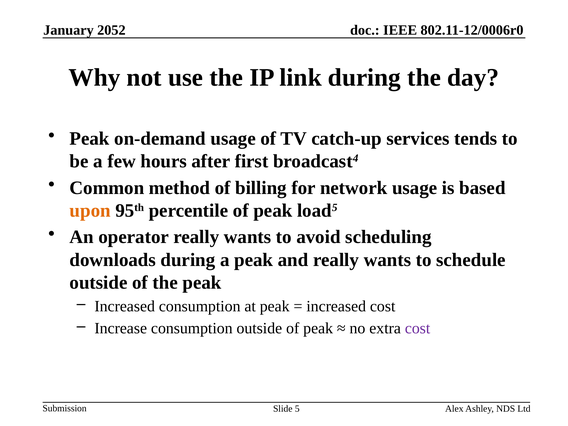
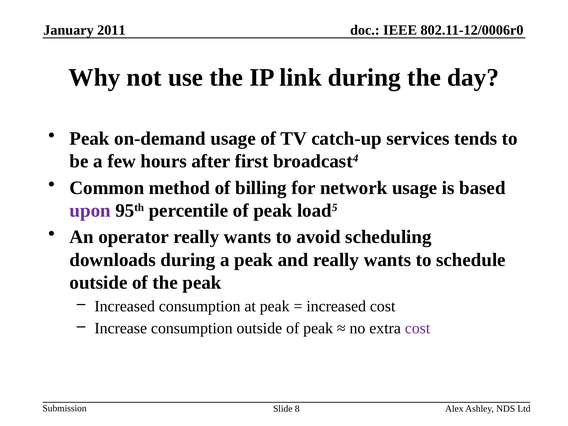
2052: 2052 -> 2011 (111, 30)
upon colour: orange -> purple (90, 211)
5: 5 -> 8 (297, 409)
